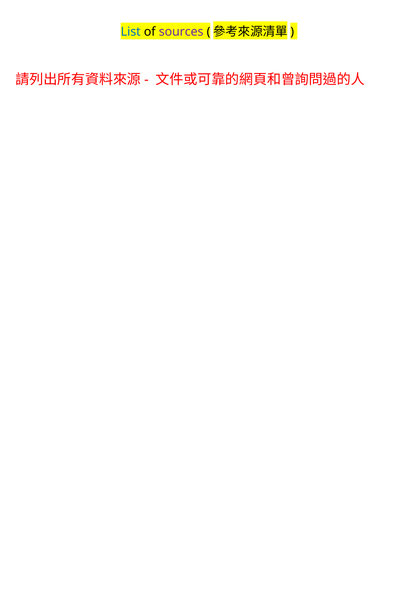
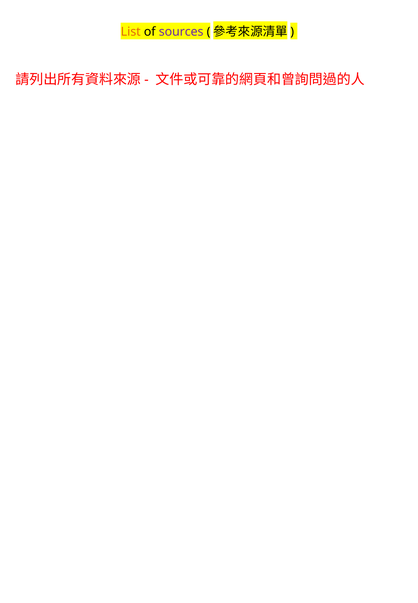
List colour: blue -> orange (131, 32)
